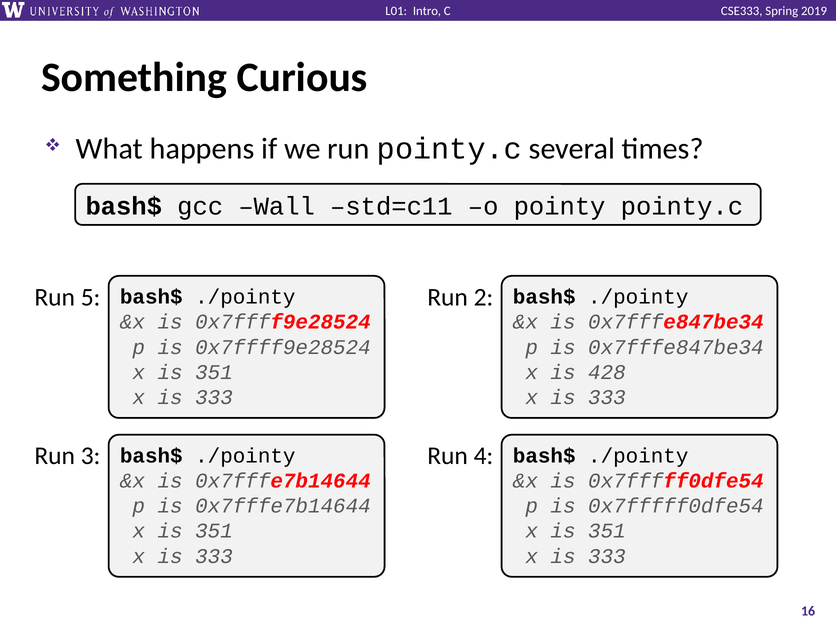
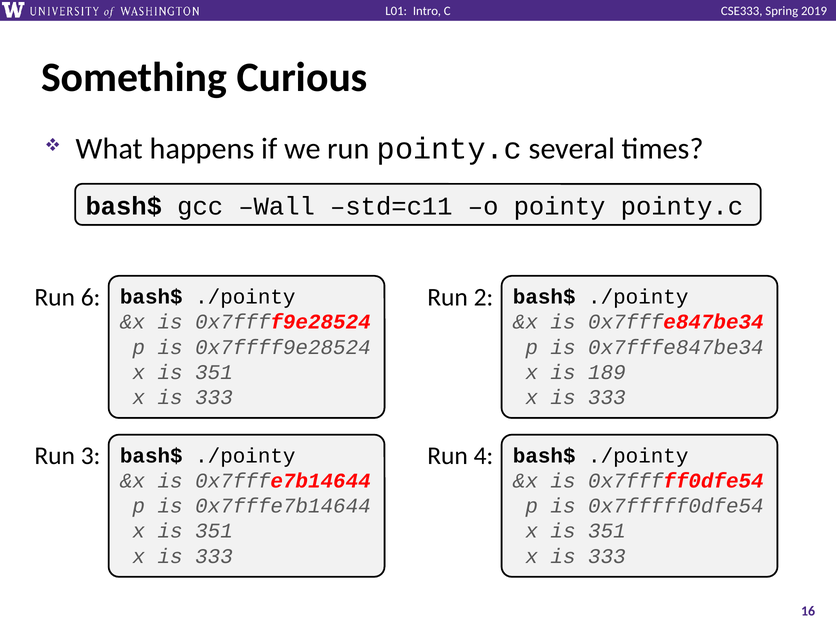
5: 5 -> 6 (91, 297)
428: 428 -> 189 (607, 372)
